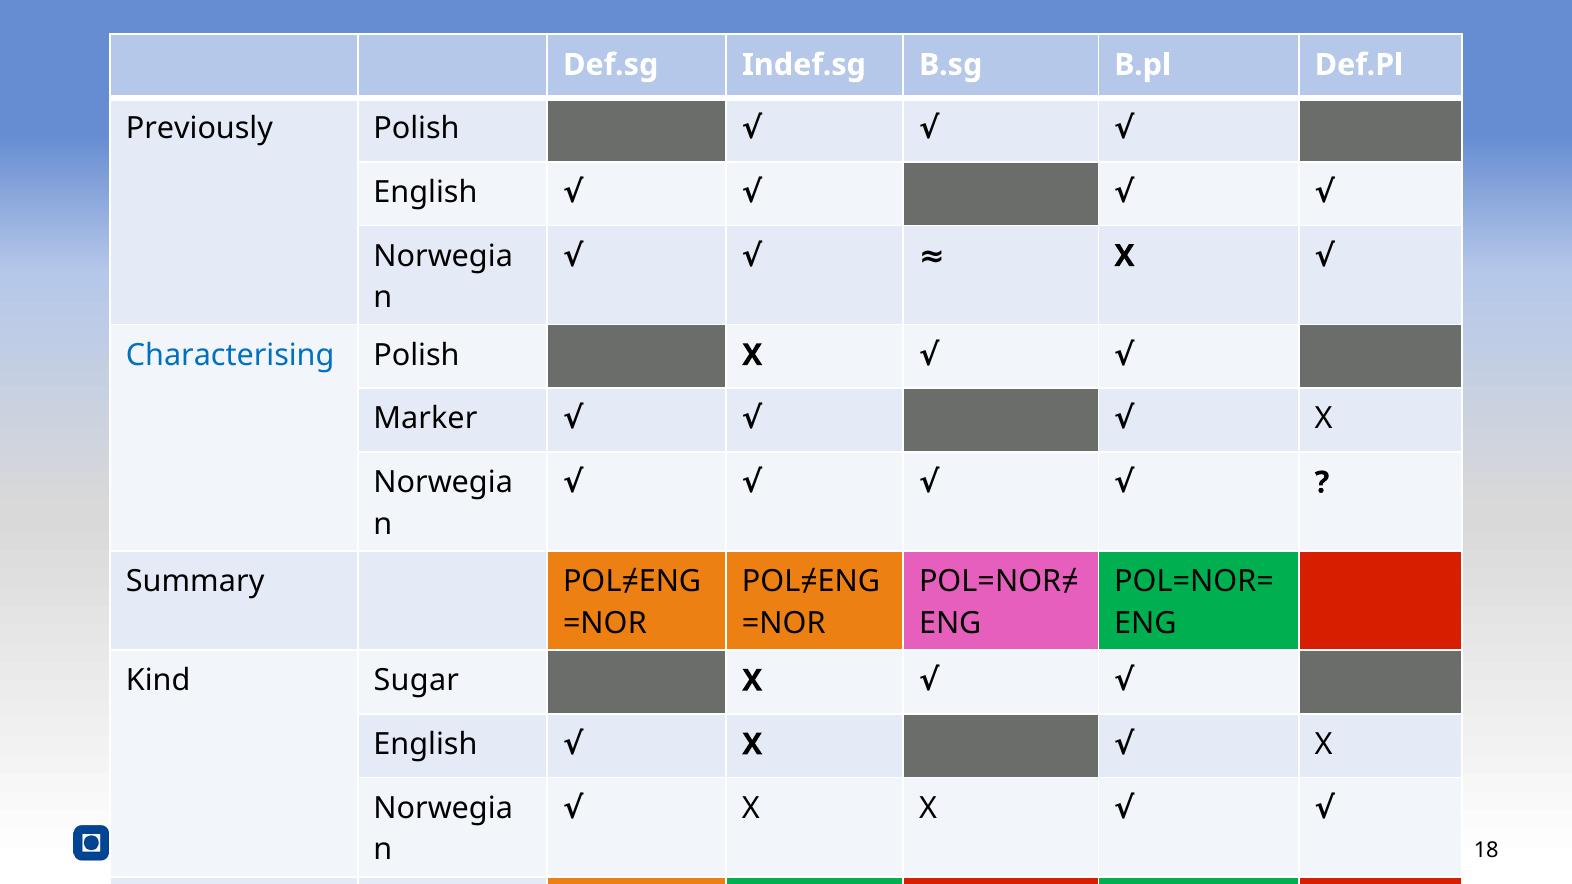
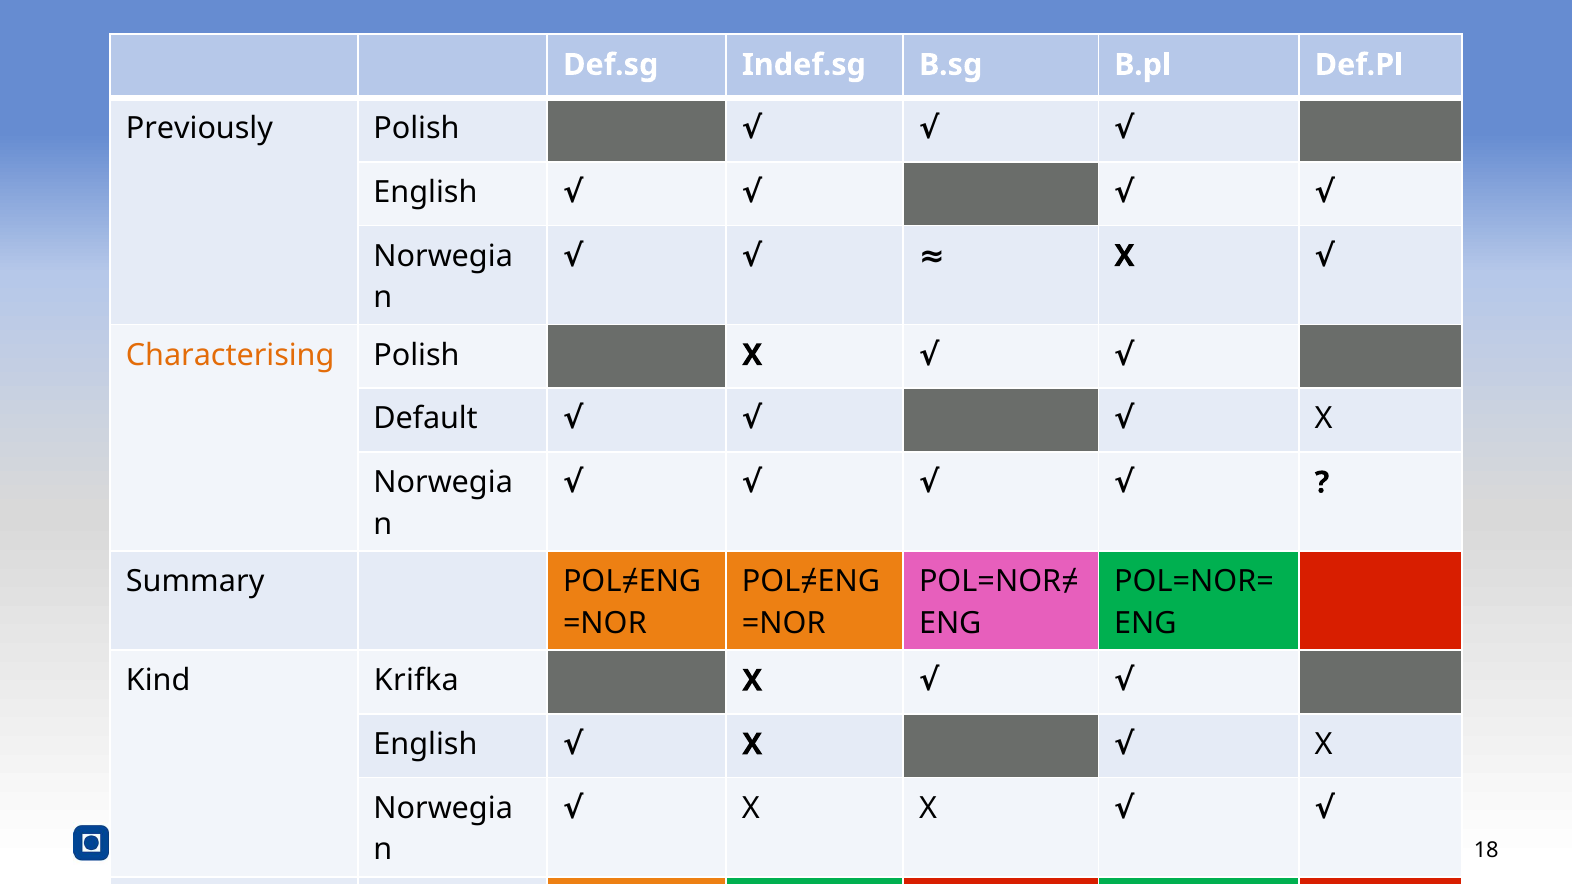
Characterising colour: blue -> orange (230, 355)
Marker: Marker -> Default (426, 419)
Sugar: Sugar -> Krifka (416, 681)
